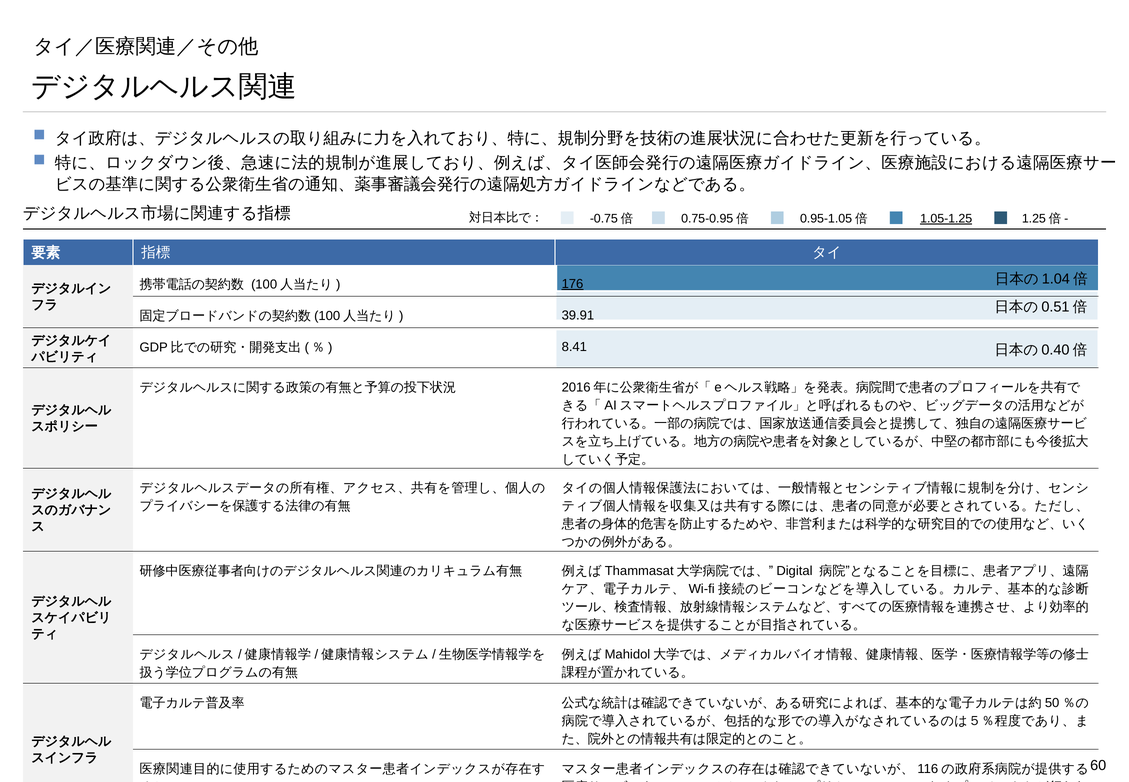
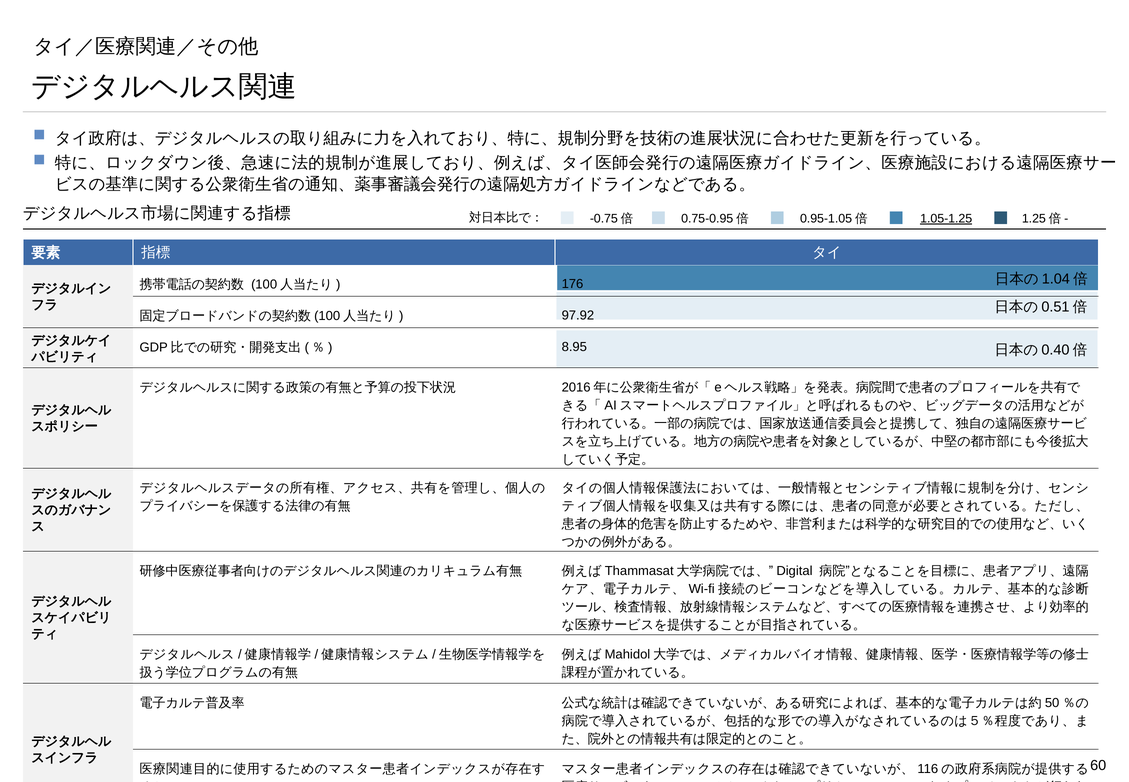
176 underline: present -> none (572, 284)
39.91: 39.91 -> 97.92 (578, 315)
8.41: 8.41 -> 8.95 (574, 347)
